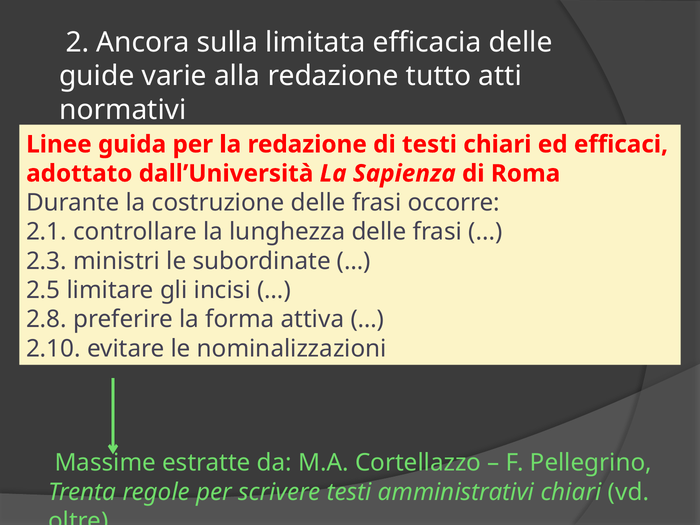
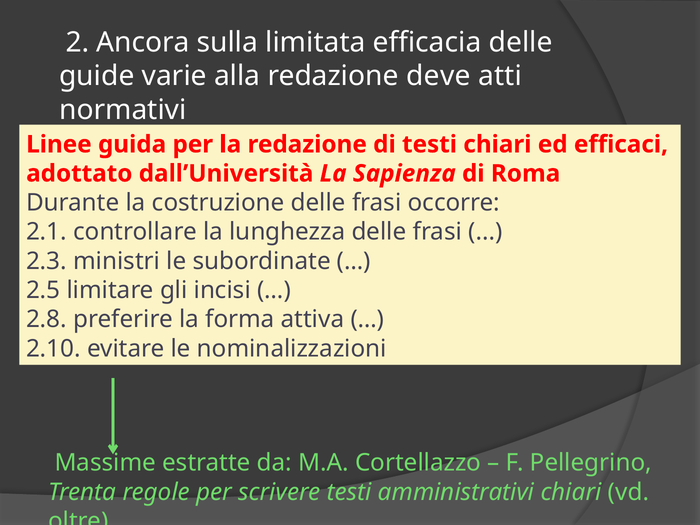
tutto: tutto -> deve (438, 76)
